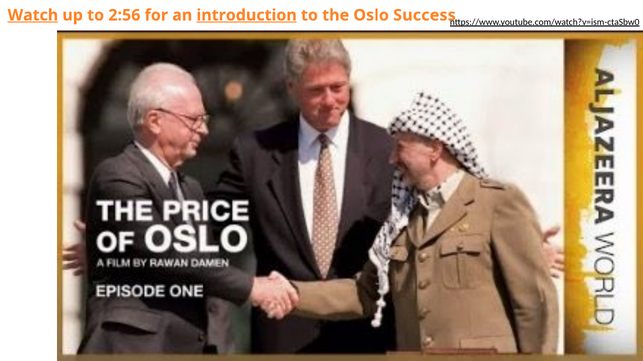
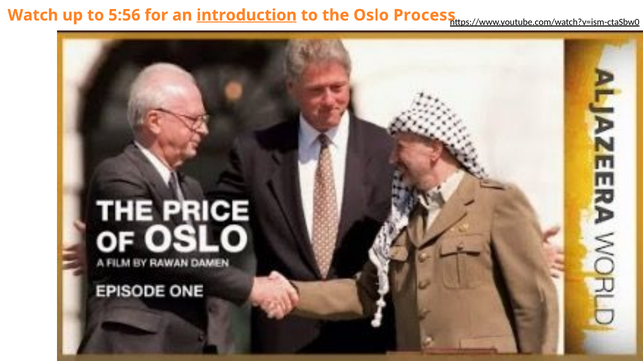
Watch underline: present -> none (33, 15)
2:56: 2:56 -> 5:56 (124, 15)
Success: Success -> Process (424, 15)
